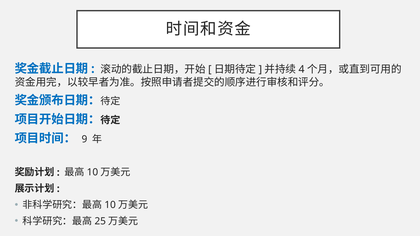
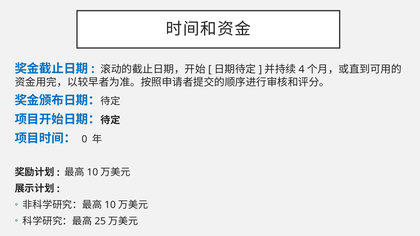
9: 9 -> 0 (84, 140)
